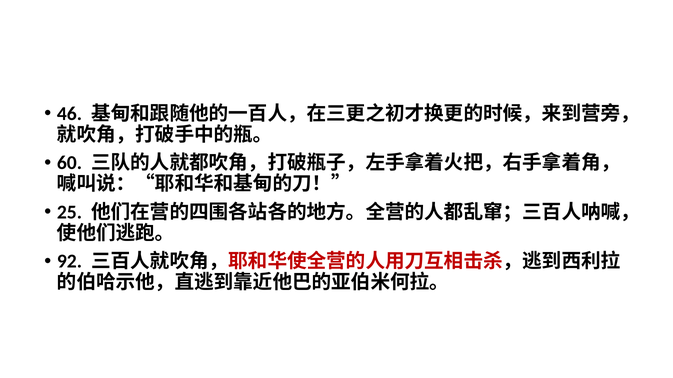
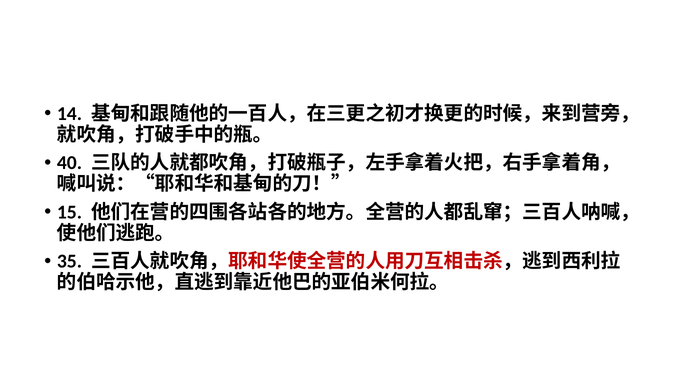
46: 46 -> 14 (69, 114)
60: 60 -> 40 (69, 163)
25: 25 -> 15 (69, 212)
92: 92 -> 35 (69, 262)
